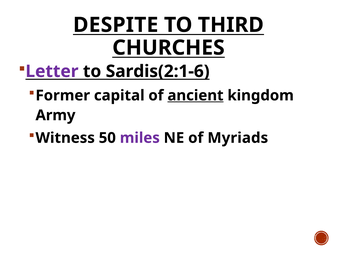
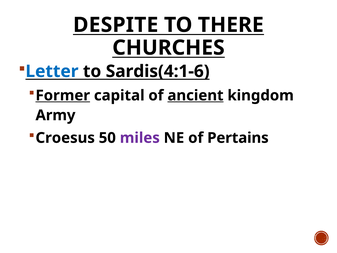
THIRD: THIRD -> THERE (231, 25)
Letter colour: purple -> blue (52, 71)
Sardis(2:1-6: Sardis(2:1-6 -> Sardis(4:1-6 (158, 71)
Former underline: none -> present (63, 95)
Witness: Witness -> Croesus (65, 138)
Myriads: Myriads -> Pertains (238, 138)
